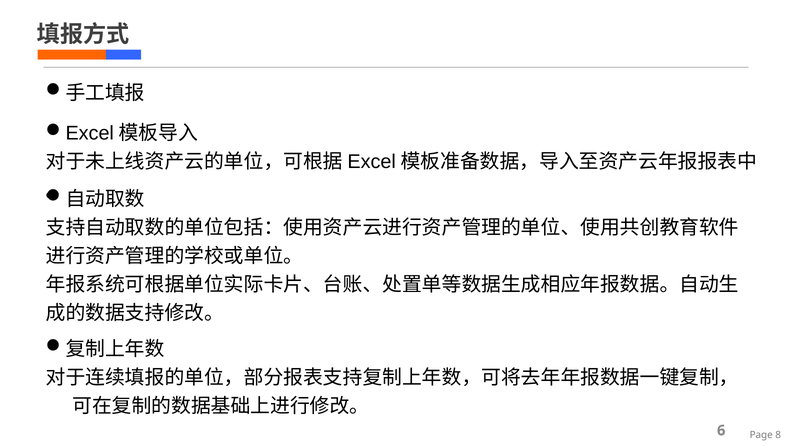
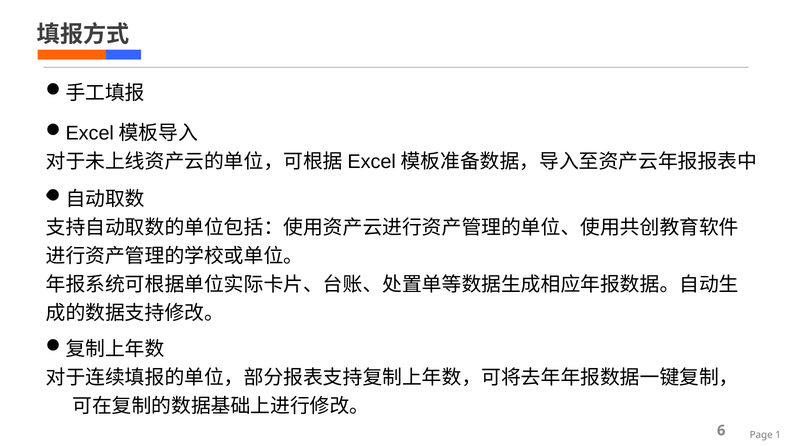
8: 8 -> 1 (778, 434)
